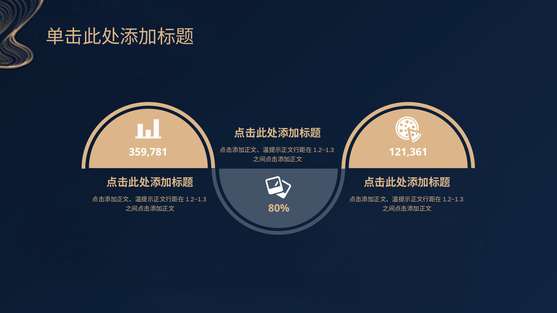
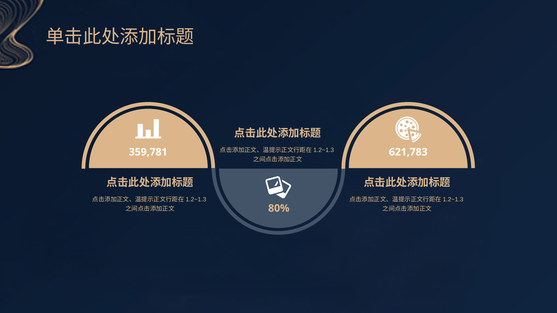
121,361: 121,361 -> 621,783 (408, 152)
